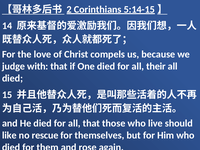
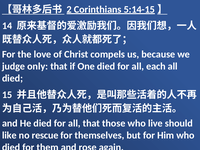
with: with -> only (38, 66)
their: their -> each (156, 66)
